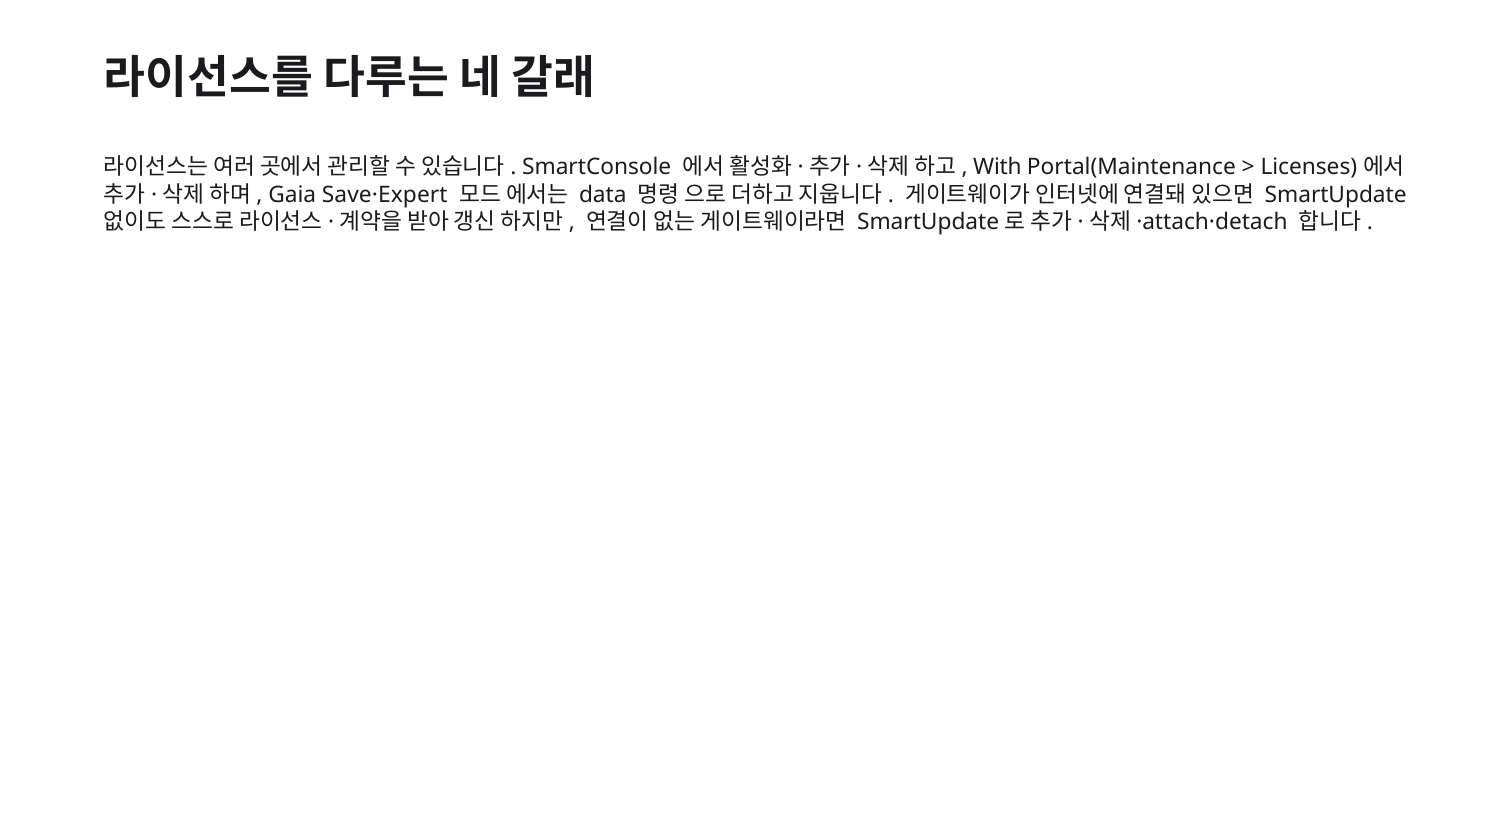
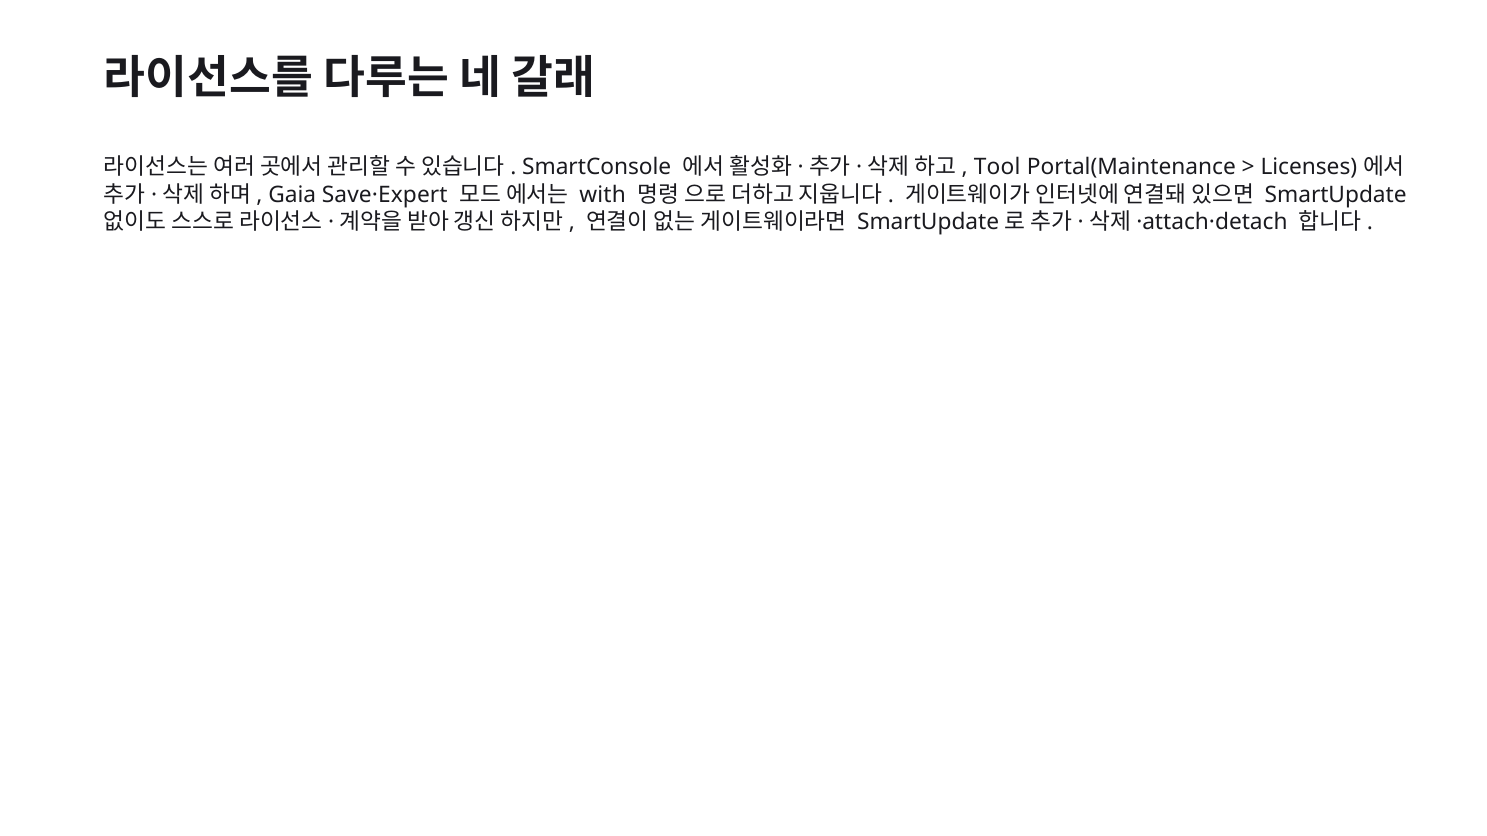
With: With -> Tool (997, 168)
data: data -> with (603, 195)
